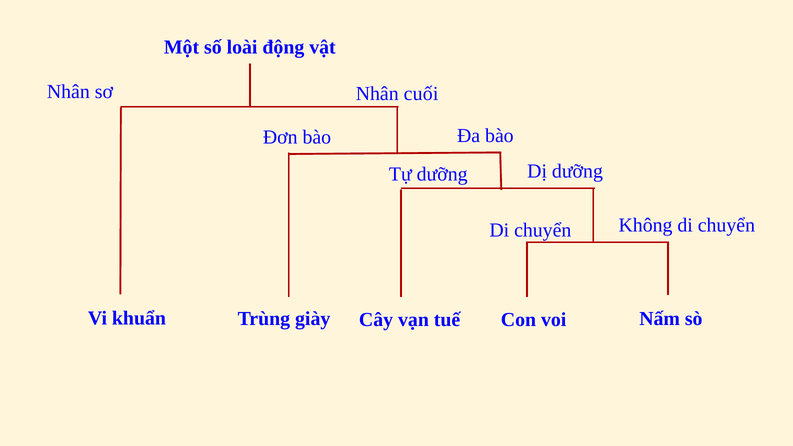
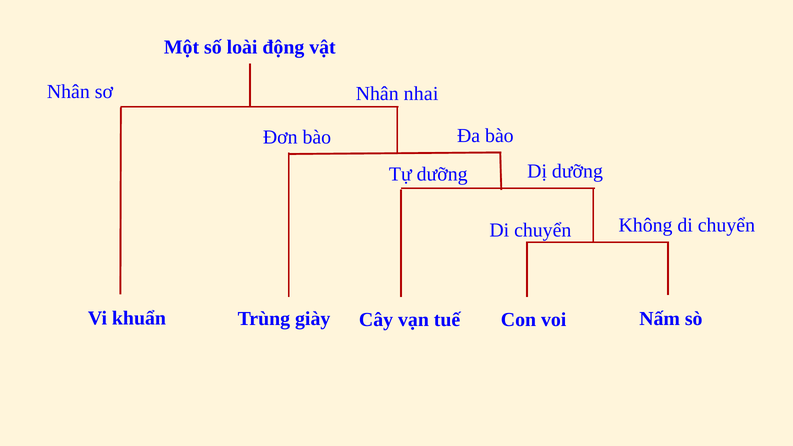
cuối: cuối -> nhai (421, 93)
